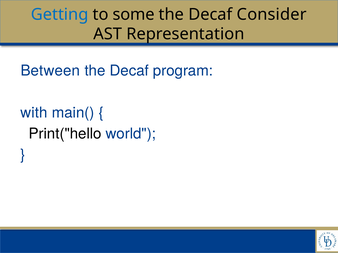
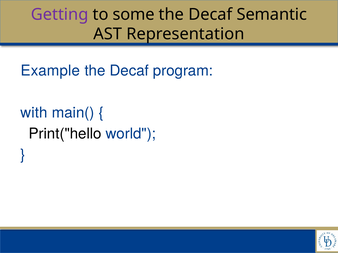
Getting colour: blue -> purple (60, 14)
Consider: Consider -> Semantic (272, 14)
Between: Between -> Example (50, 71)
